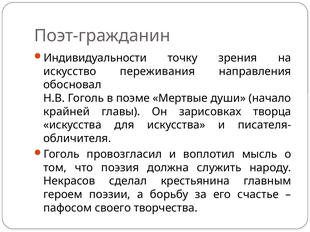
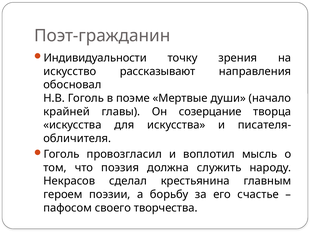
переживания: переживания -> рассказывают (158, 72)
зарисовках: зарисовках -> созерцание (210, 112)
